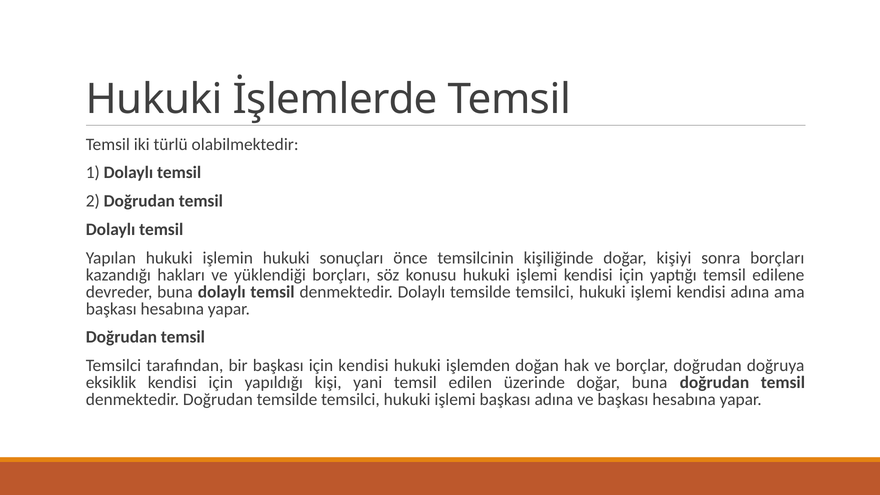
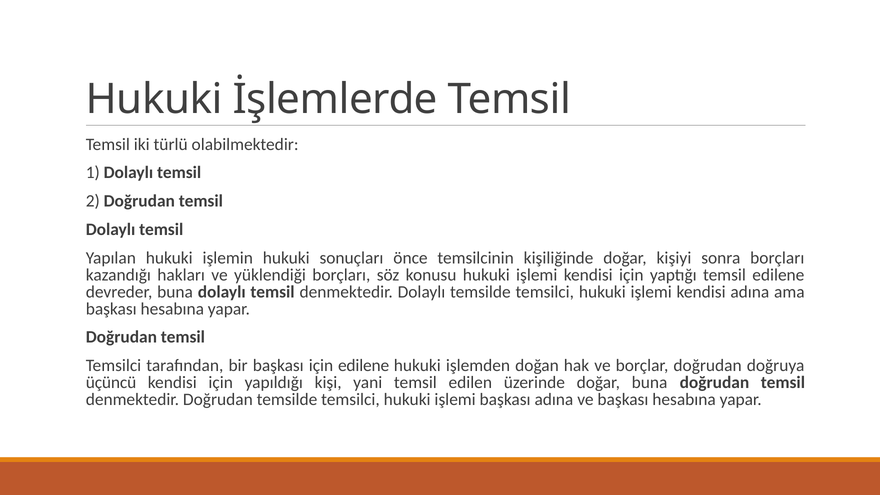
için kendisi: kendisi -> edilene (364, 366)
eksiklik: eksiklik -> üçüncü (111, 383)
